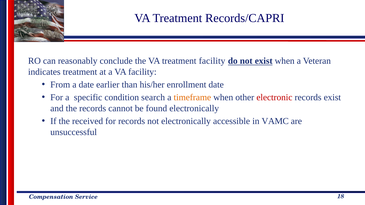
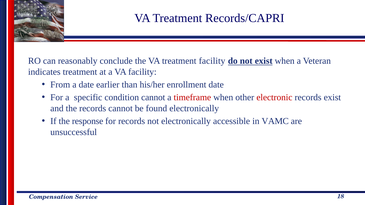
condition search: search -> cannot (153, 98)
timeframe colour: orange -> red (192, 98)
received: received -> response (88, 121)
